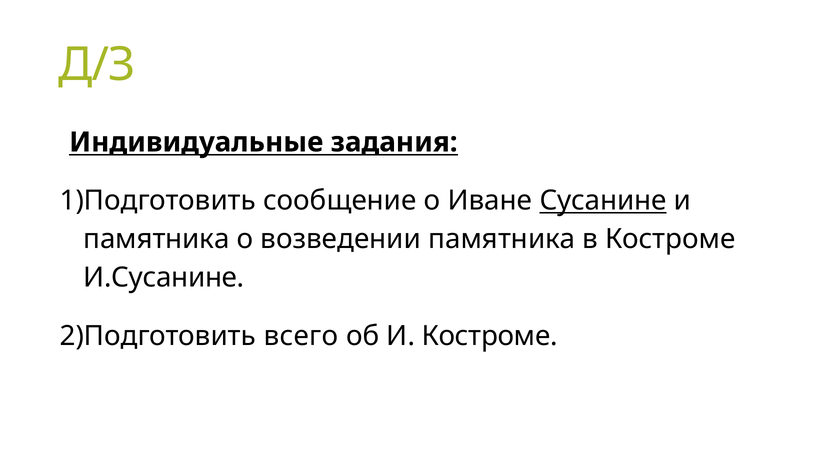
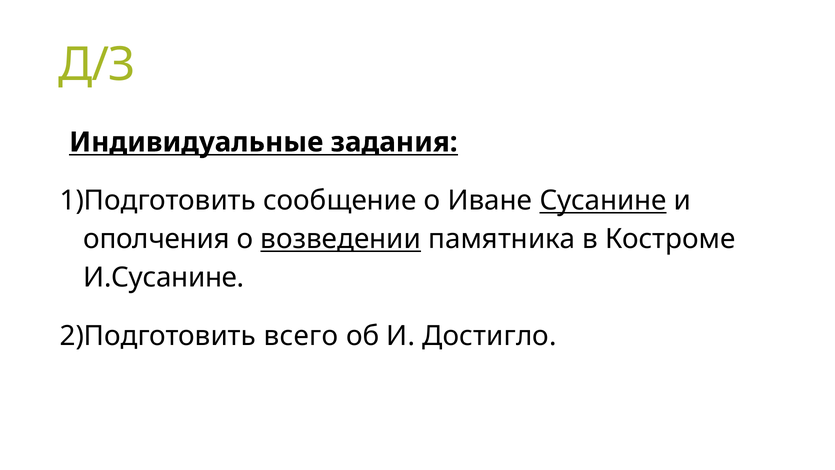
памятника: памятника -> ополчения (156, 239)
возведении underline: none -> present (341, 239)
И Костроме: Костроме -> Достигло (489, 336)
